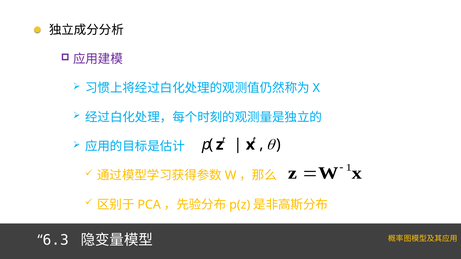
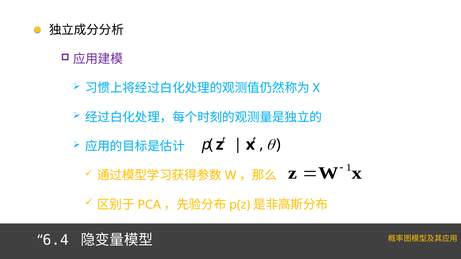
6.3: 6.3 -> 6.4 (56, 240)
